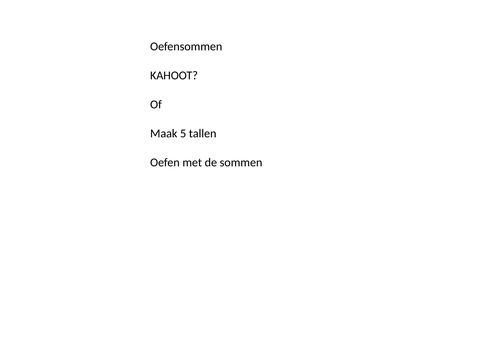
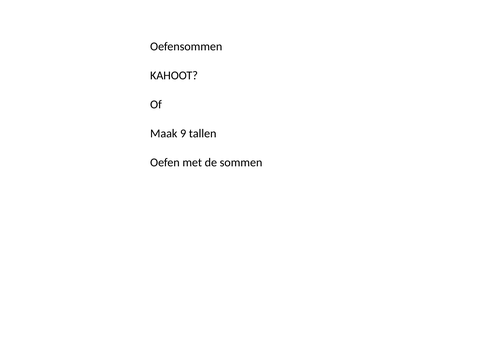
5: 5 -> 9 (183, 133)
